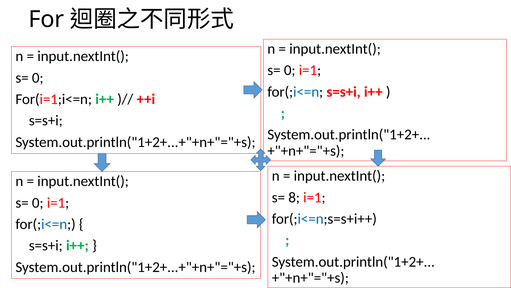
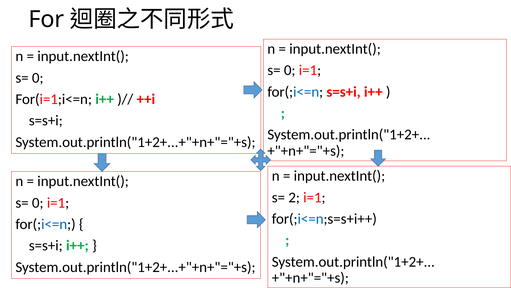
8: 8 -> 2 (294, 197)
